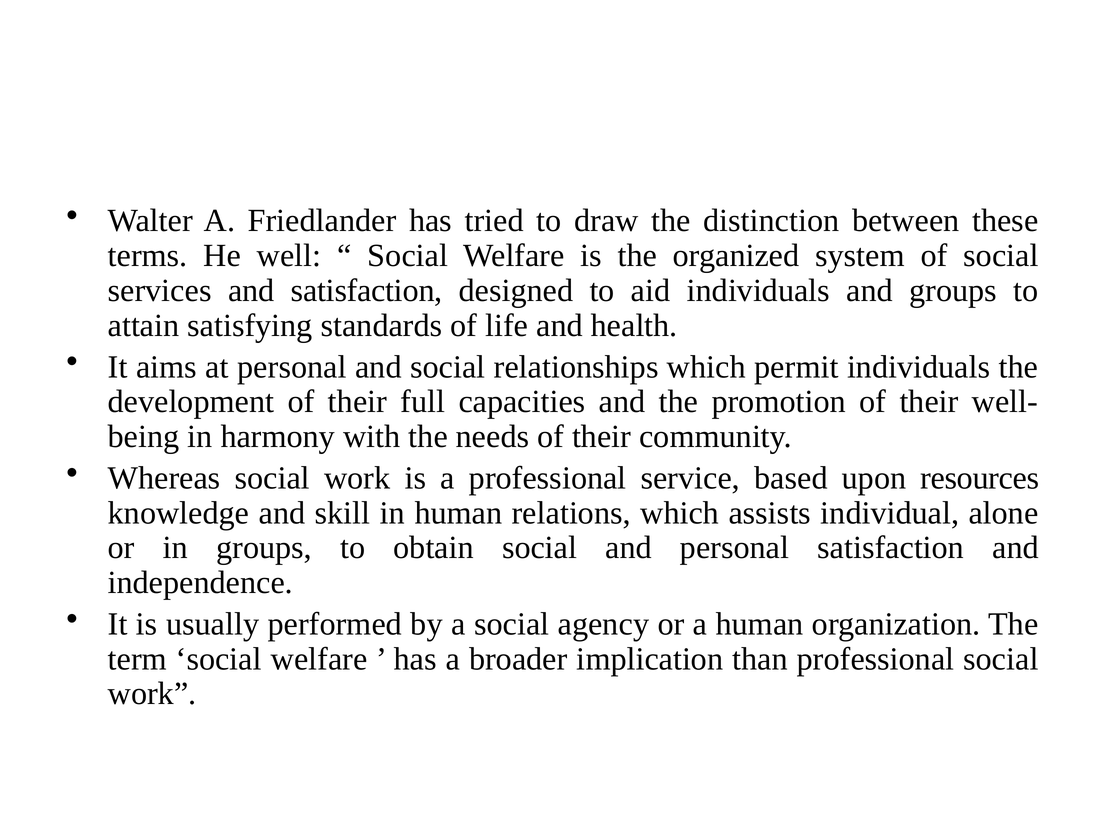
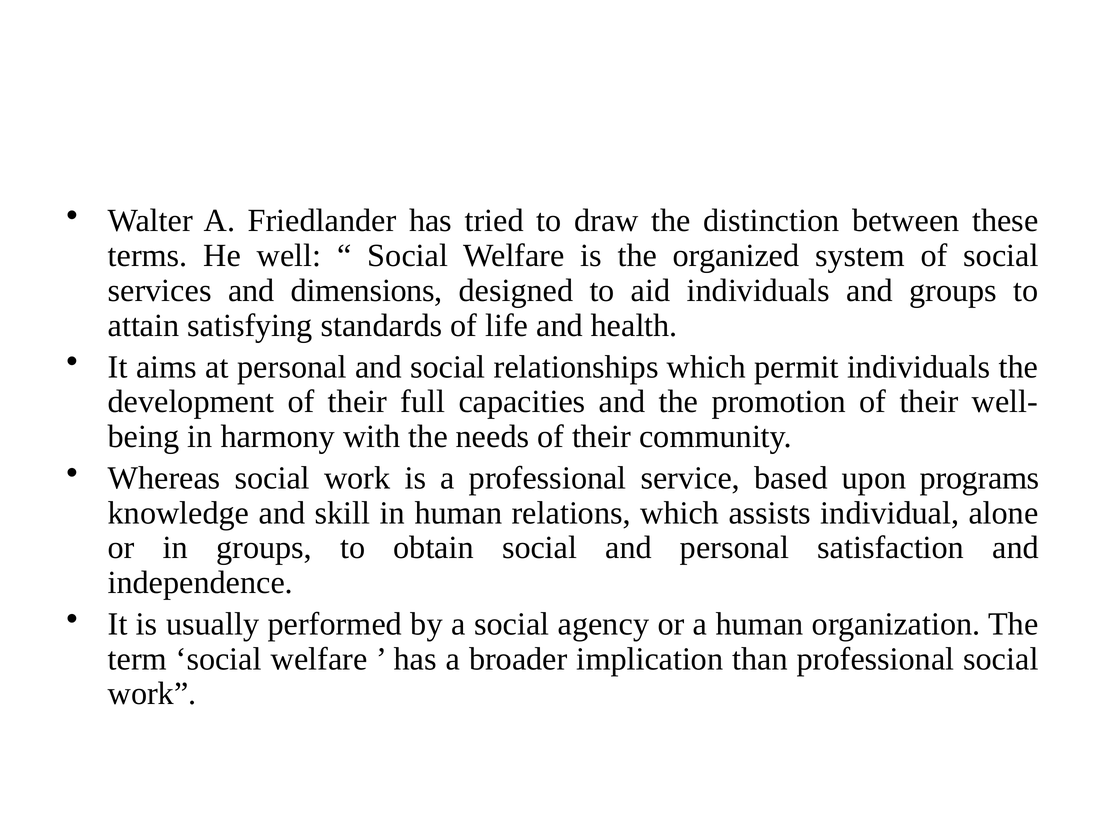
and satisfaction: satisfaction -> dimensions (367, 290)
resources: resources -> programs (980, 478)
